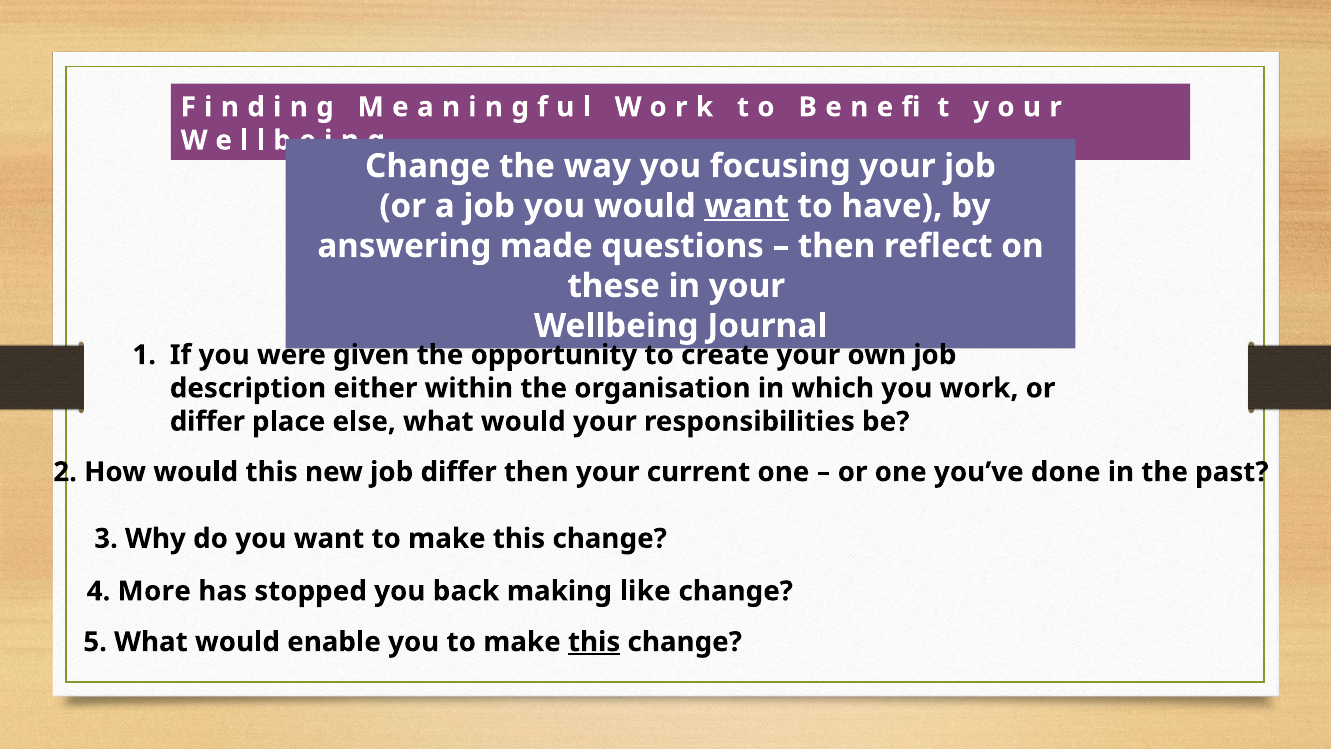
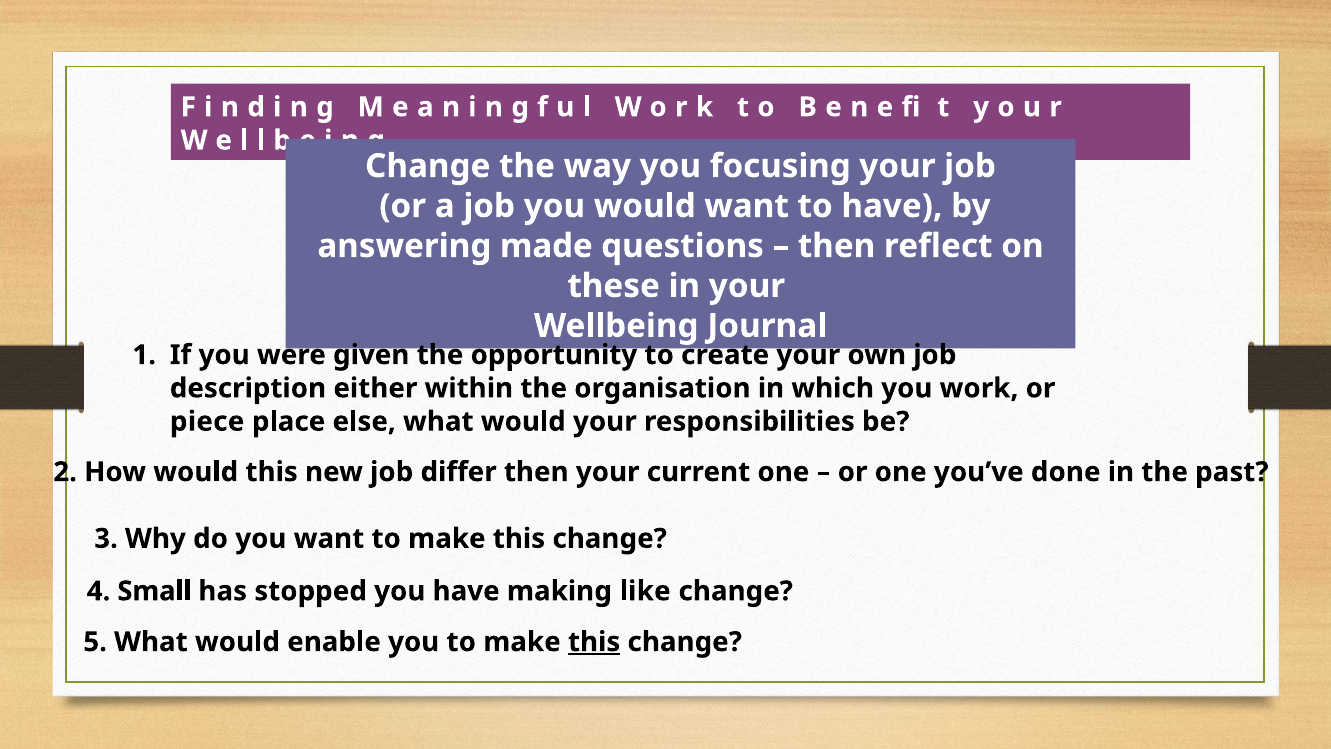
want underline: present -> none (747, 206)
differ: differ -> piece (207, 421)
More: More -> Small (154, 591)
you back: back -> have (466, 591)
